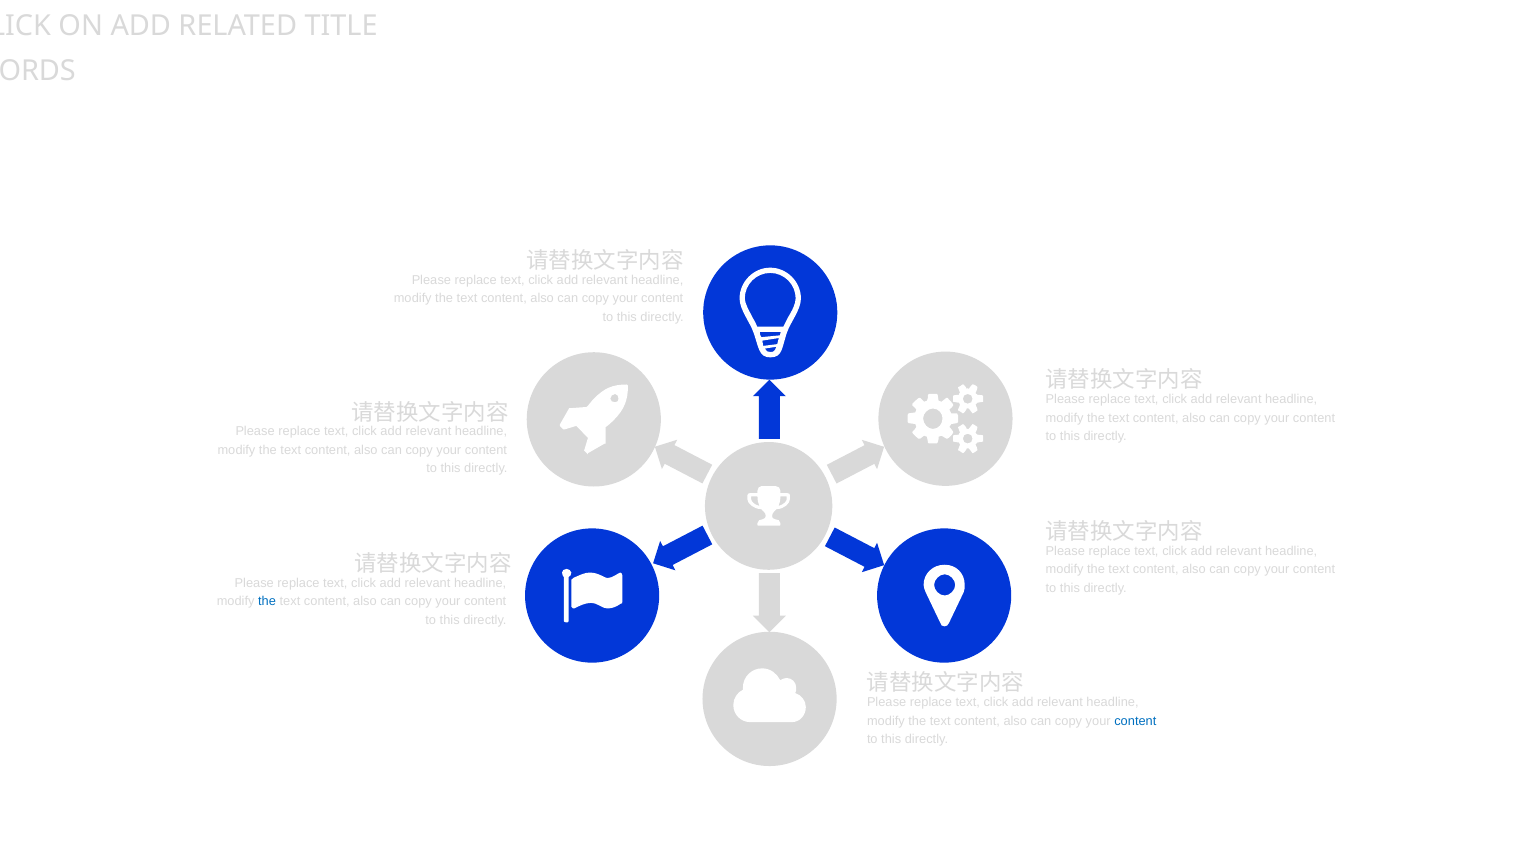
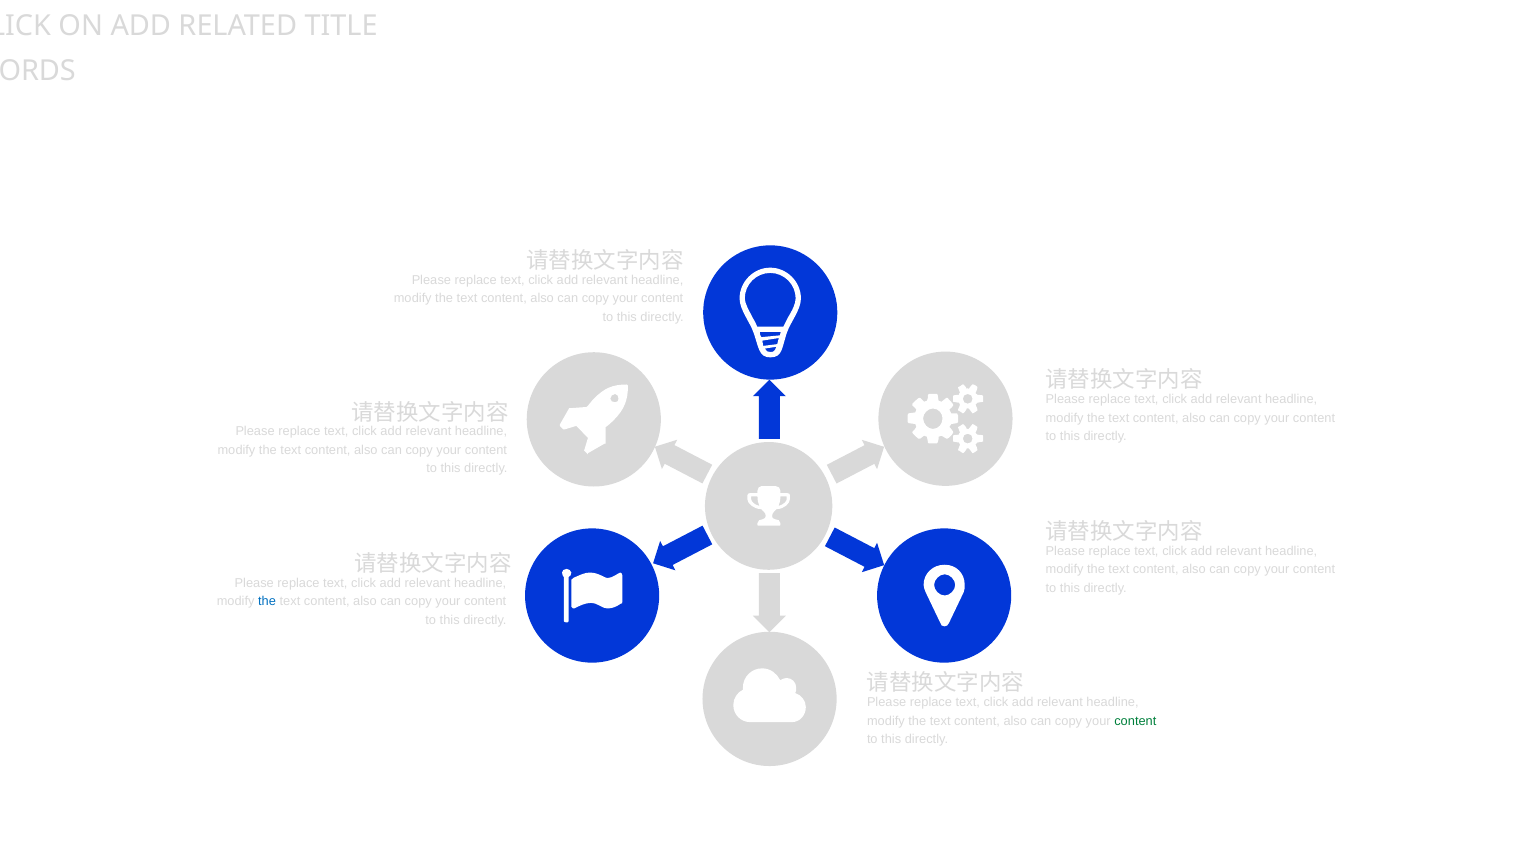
content colour: blue -> green (1135, 721)
